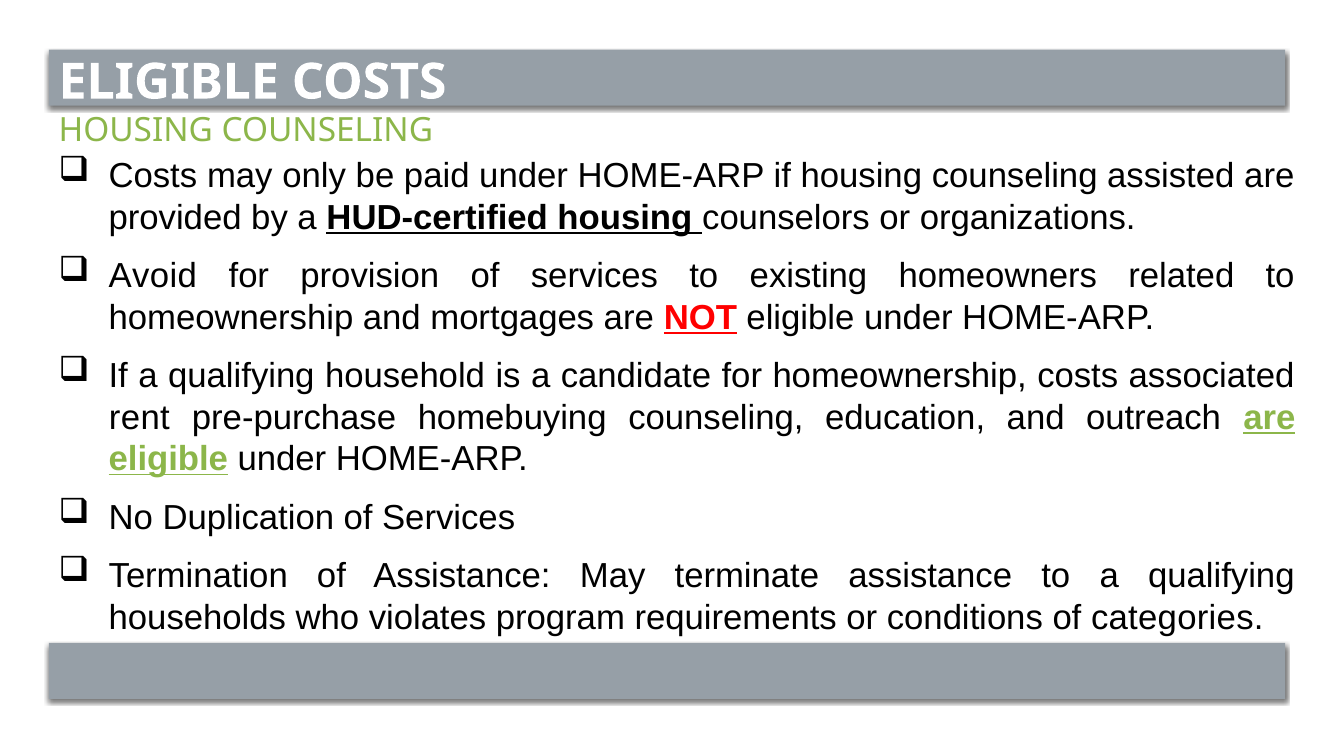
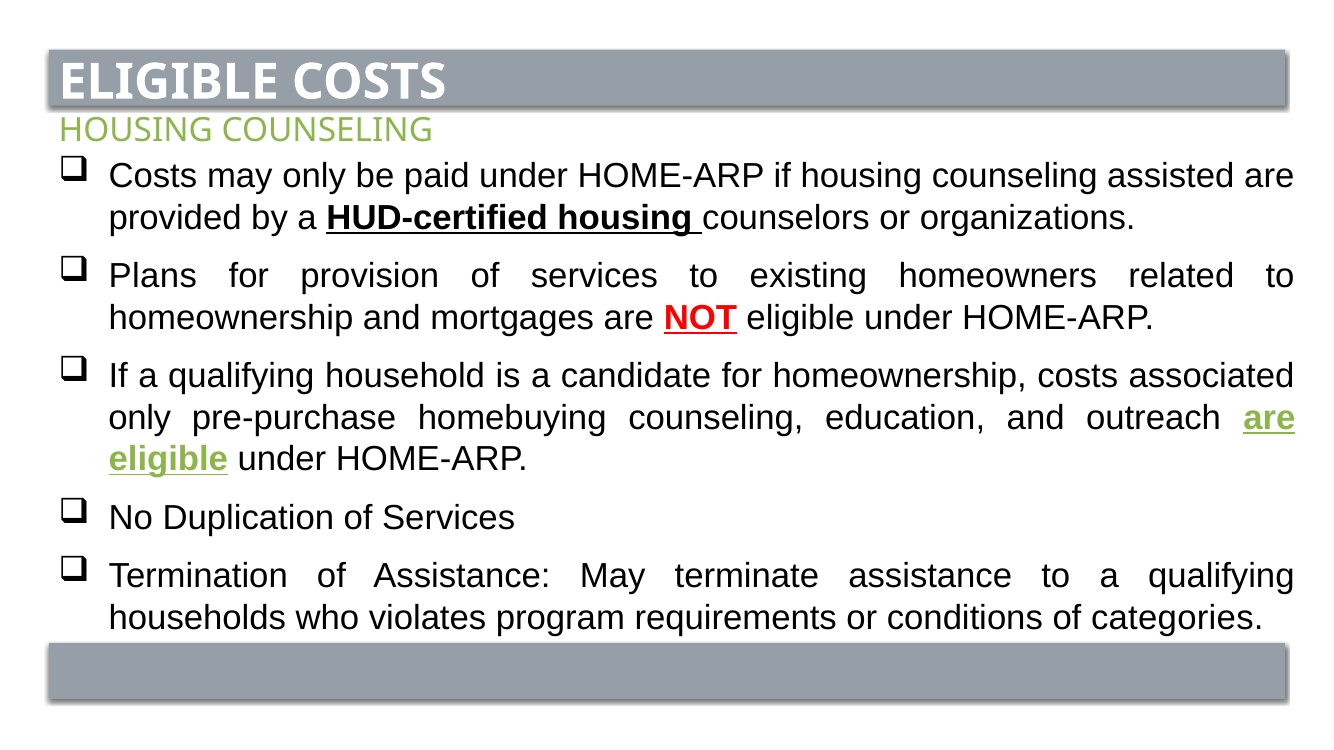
Avoid: Avoid -> Plans (153, 276)
rent: rent -> only (140, 418)
